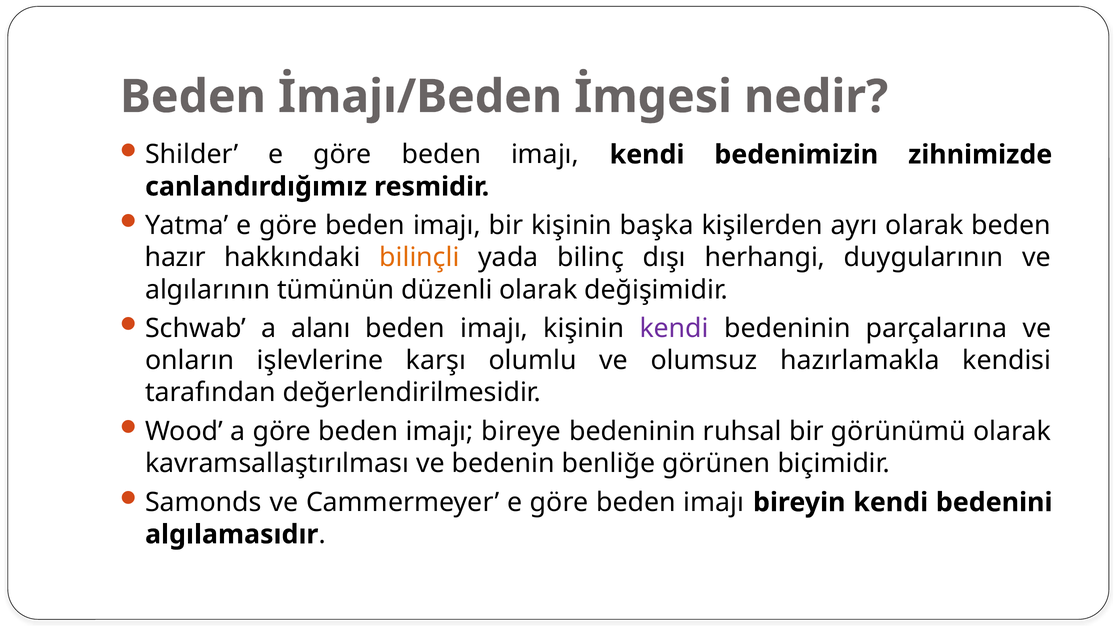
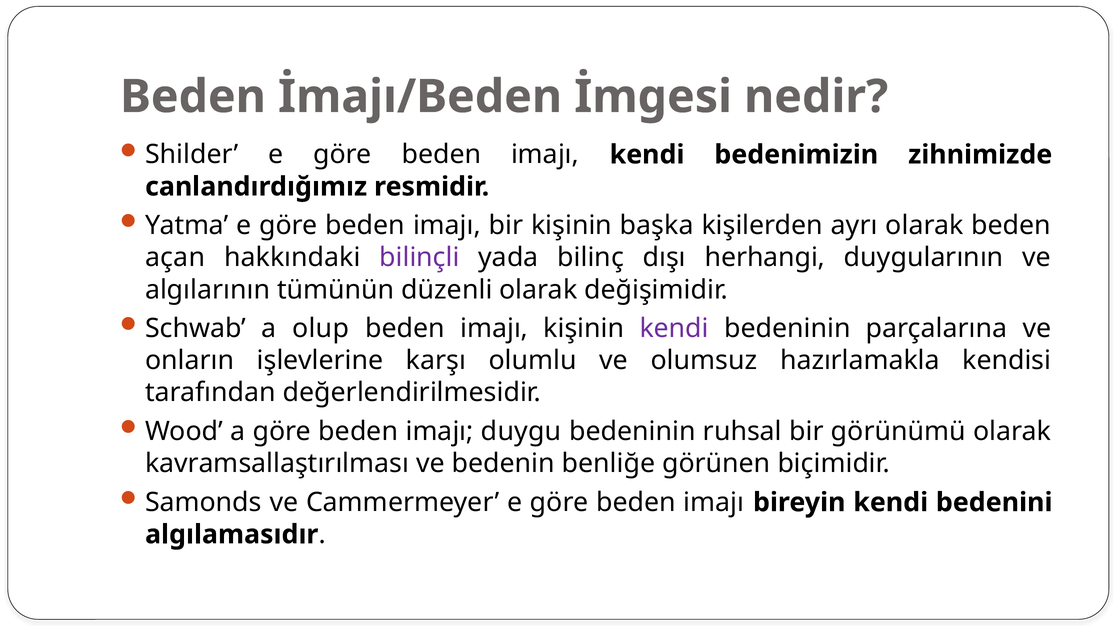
hazır: hazır -> açan (175, 258)
bilinçli colour: orange -> purple (419, 258)
alanı: alanı -> olup (321, 329)
bireye: bireye -> duygu (521, 432)
